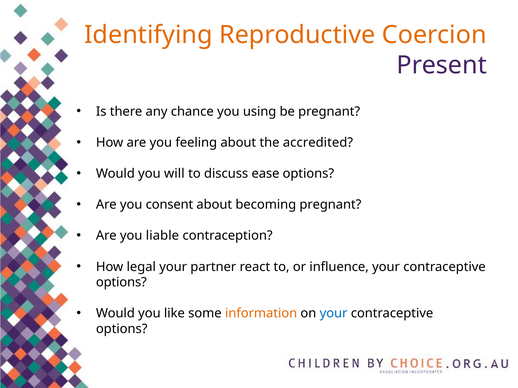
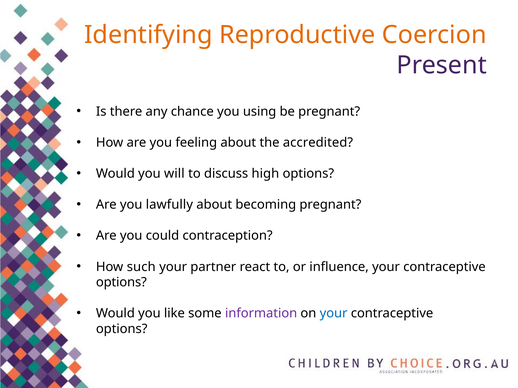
ease: ease -> high (265, 174)
consent: consent -> lawfully (169, 205)
liable: liable -> could (162, 236)
legal: legal -> such (141, 267)
information colour: orange -> purple (261, 314)
